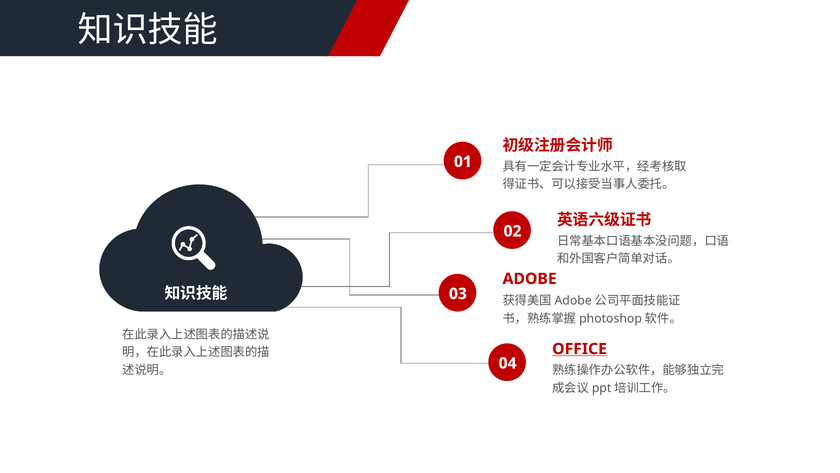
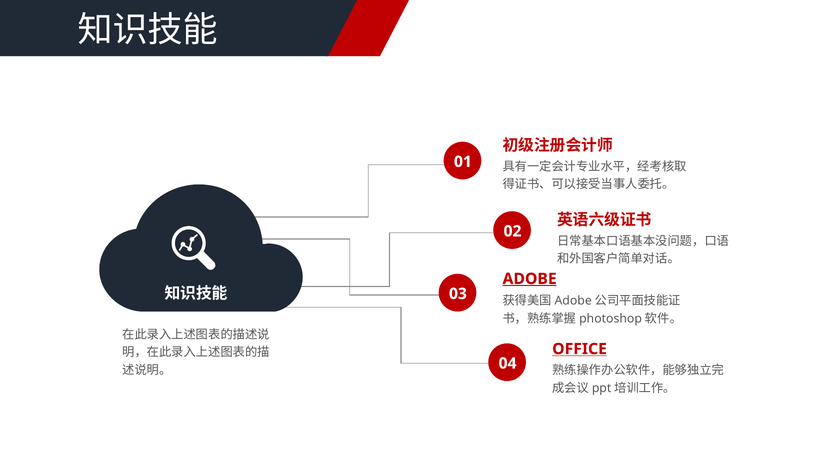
ADOBE underline: none -> present (530, 279)
